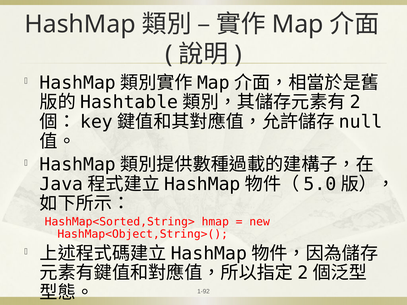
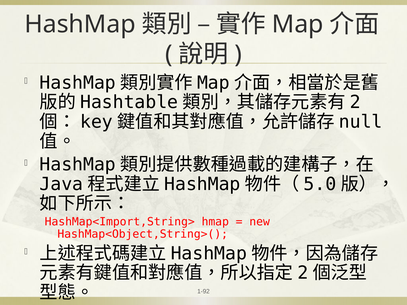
HashMap<Sorted,String>: HashMap<Sorted,String> -> HashMap<Import,String> (120, 222)
